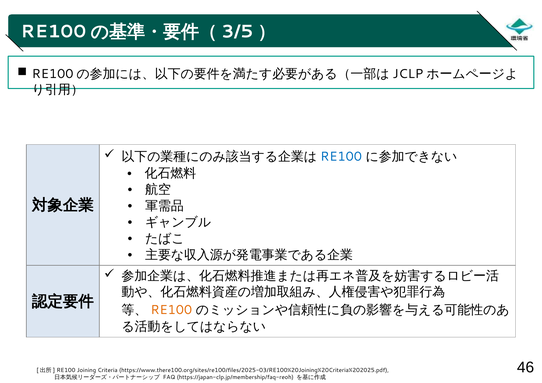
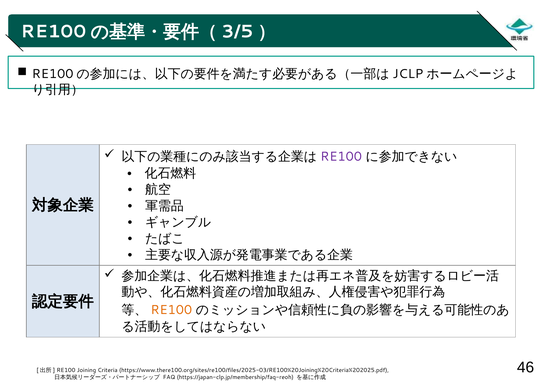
RE100 colour: blue -> purple (341, 157)
